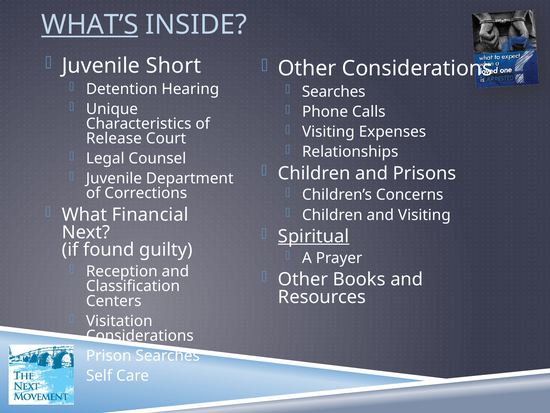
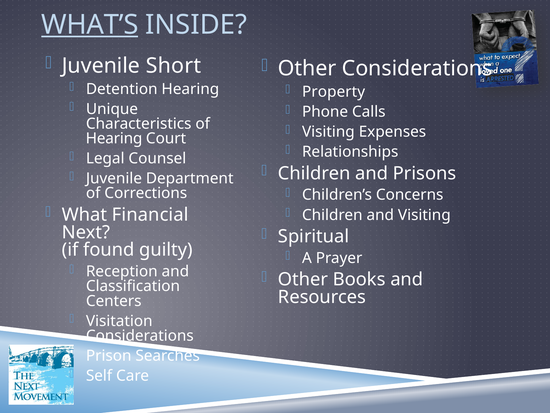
Searches: Searches -> Property (334, 92)
Release: Release -> Hearing (114, 138)
Spiritual underline: present -> none (314, 236)
